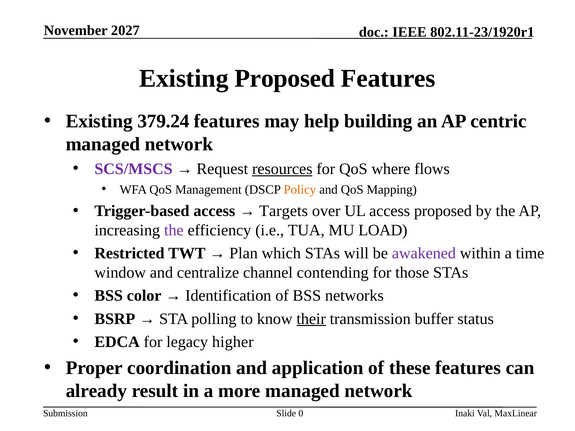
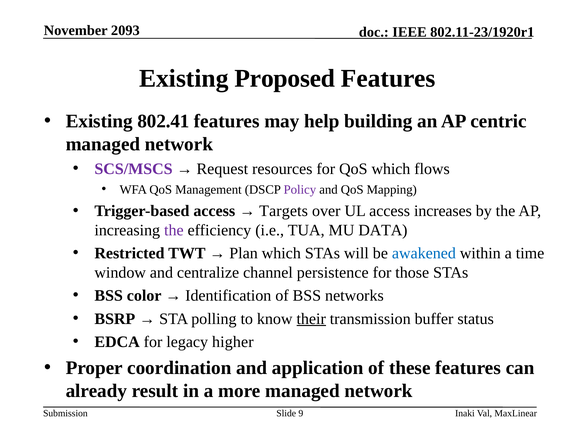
2027: 2027 -> 2093 (125, 30)
379.24: 379.24 -> 802.41 (163, 121)
resources underline: present -> none (282, 169)
QoS where: where -> which (391, 169)
Policy colour: orange -> purple (300, 190)
access proposed: proposed -> increases (443, 211)
LOAD: LOAD -> DATA (383, 230)
awakened colour: purple -> blue (424, 253)
contending: contending -> persistence (333, 273)
0: 0 -> 9 (301, 414)
